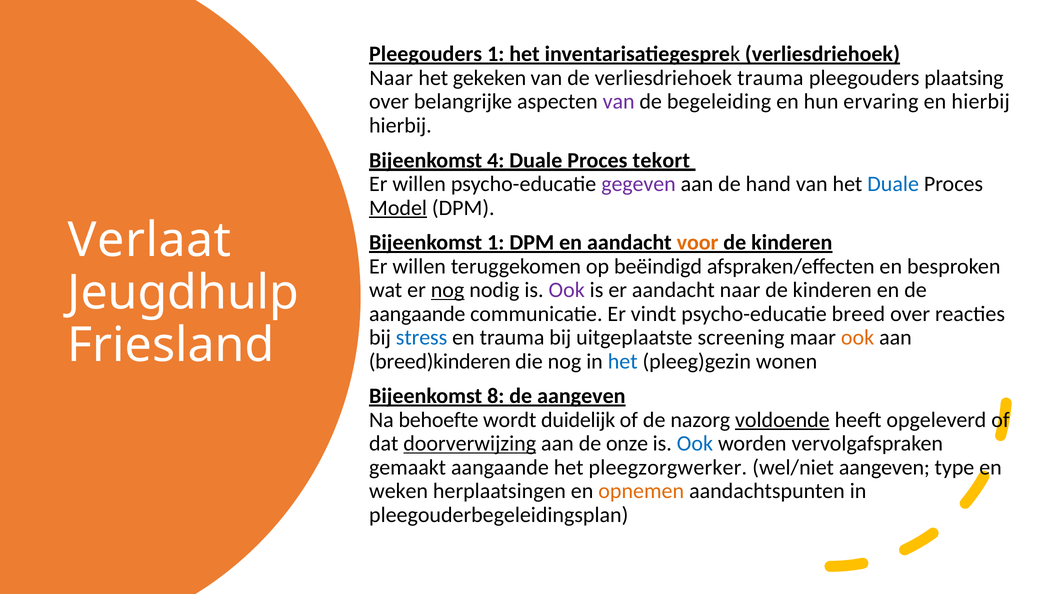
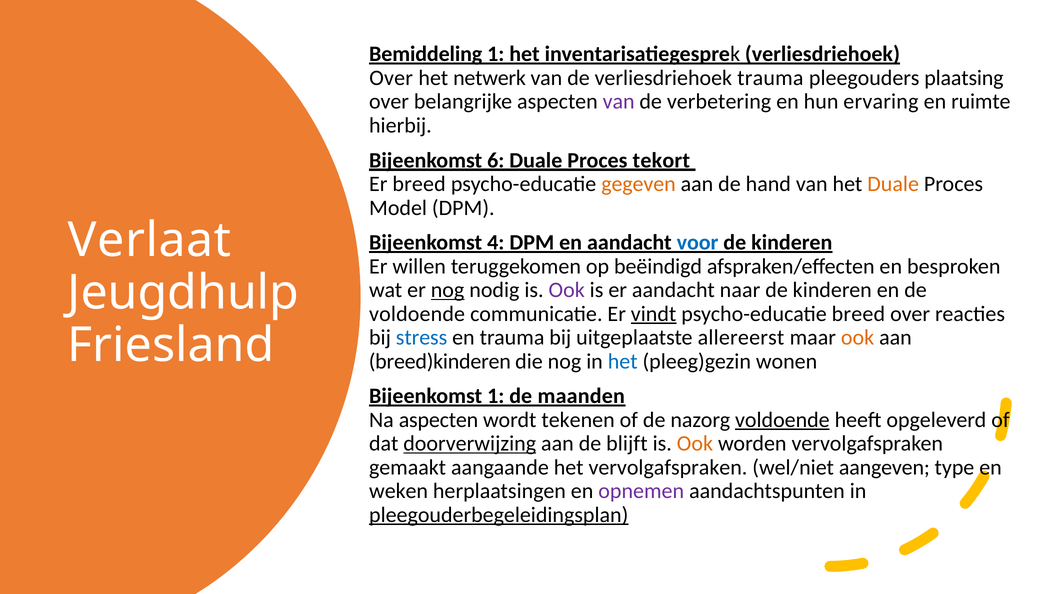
Pleegouders: Pleegouders -> Bemiddeling (426, 54)
Naar: Naar -> Over (391, 78)
gekeken: gekeken -> netwerk (490, 78)
begeleiding: begeleiding -> verbetering (719, 102)
en hierbij: hierbij -> ruimte (981, 102)
4: 4 -> 6 (496, 160)
willen: willen -> breed (419, 184)
gegeven colour: purple -> orange (638, 184)
Duale colour: blue -> orange (893, 184)
Model underline: present -> none (398, 208)
Bijeenkomst 1: 1 -> 4 (496, 242)
voor colour: orange -> blue (698, 242)
aangaande: aangaande -> voldoende (417, 314)
vindt underline: none -> present (654, 314)
screening: screening -> allereerst (741, 337)
Bijeenkomst 8: 8 -> 1 (496, 396)
de aangeven: aangeven -> maanden (581, 396)
Na behoefte: behoefte -> aspecten (438, 419)
duidelijk: duidelijk -> tekenen (578, 419)
onze: onze -> blijft (627, 443)
Ook colour: blue -> orange (695, 443)
het pleegzorgwerker: pleegzorgwerker -> vervolgafspraken (668, 467)
opnemen colour: orange -> purple (641, 491)
pleegouderbegeleidingsplan underline: none -> present (499, 514)
